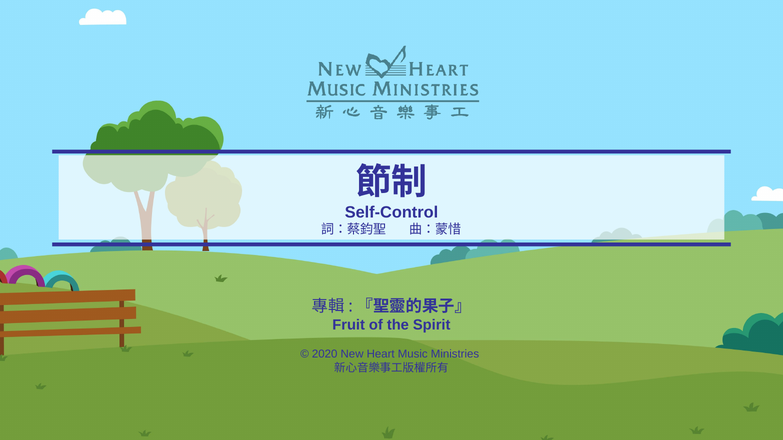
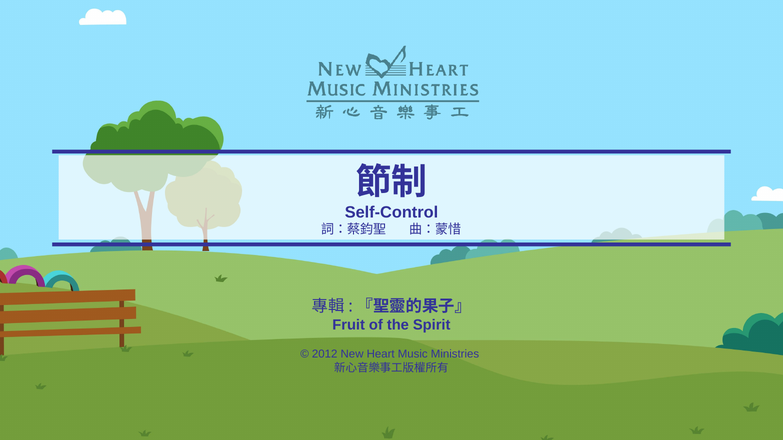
2020: 2020 -> 2012 (325, 354)
